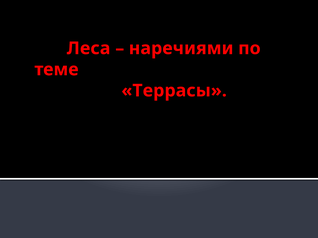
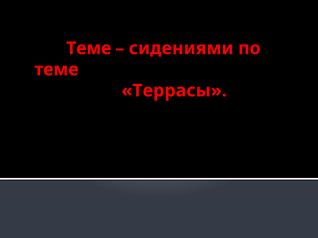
Леса: Леса -> Теме (89, 48)
наречиями: наречиями -> сидениями (181, 48)
